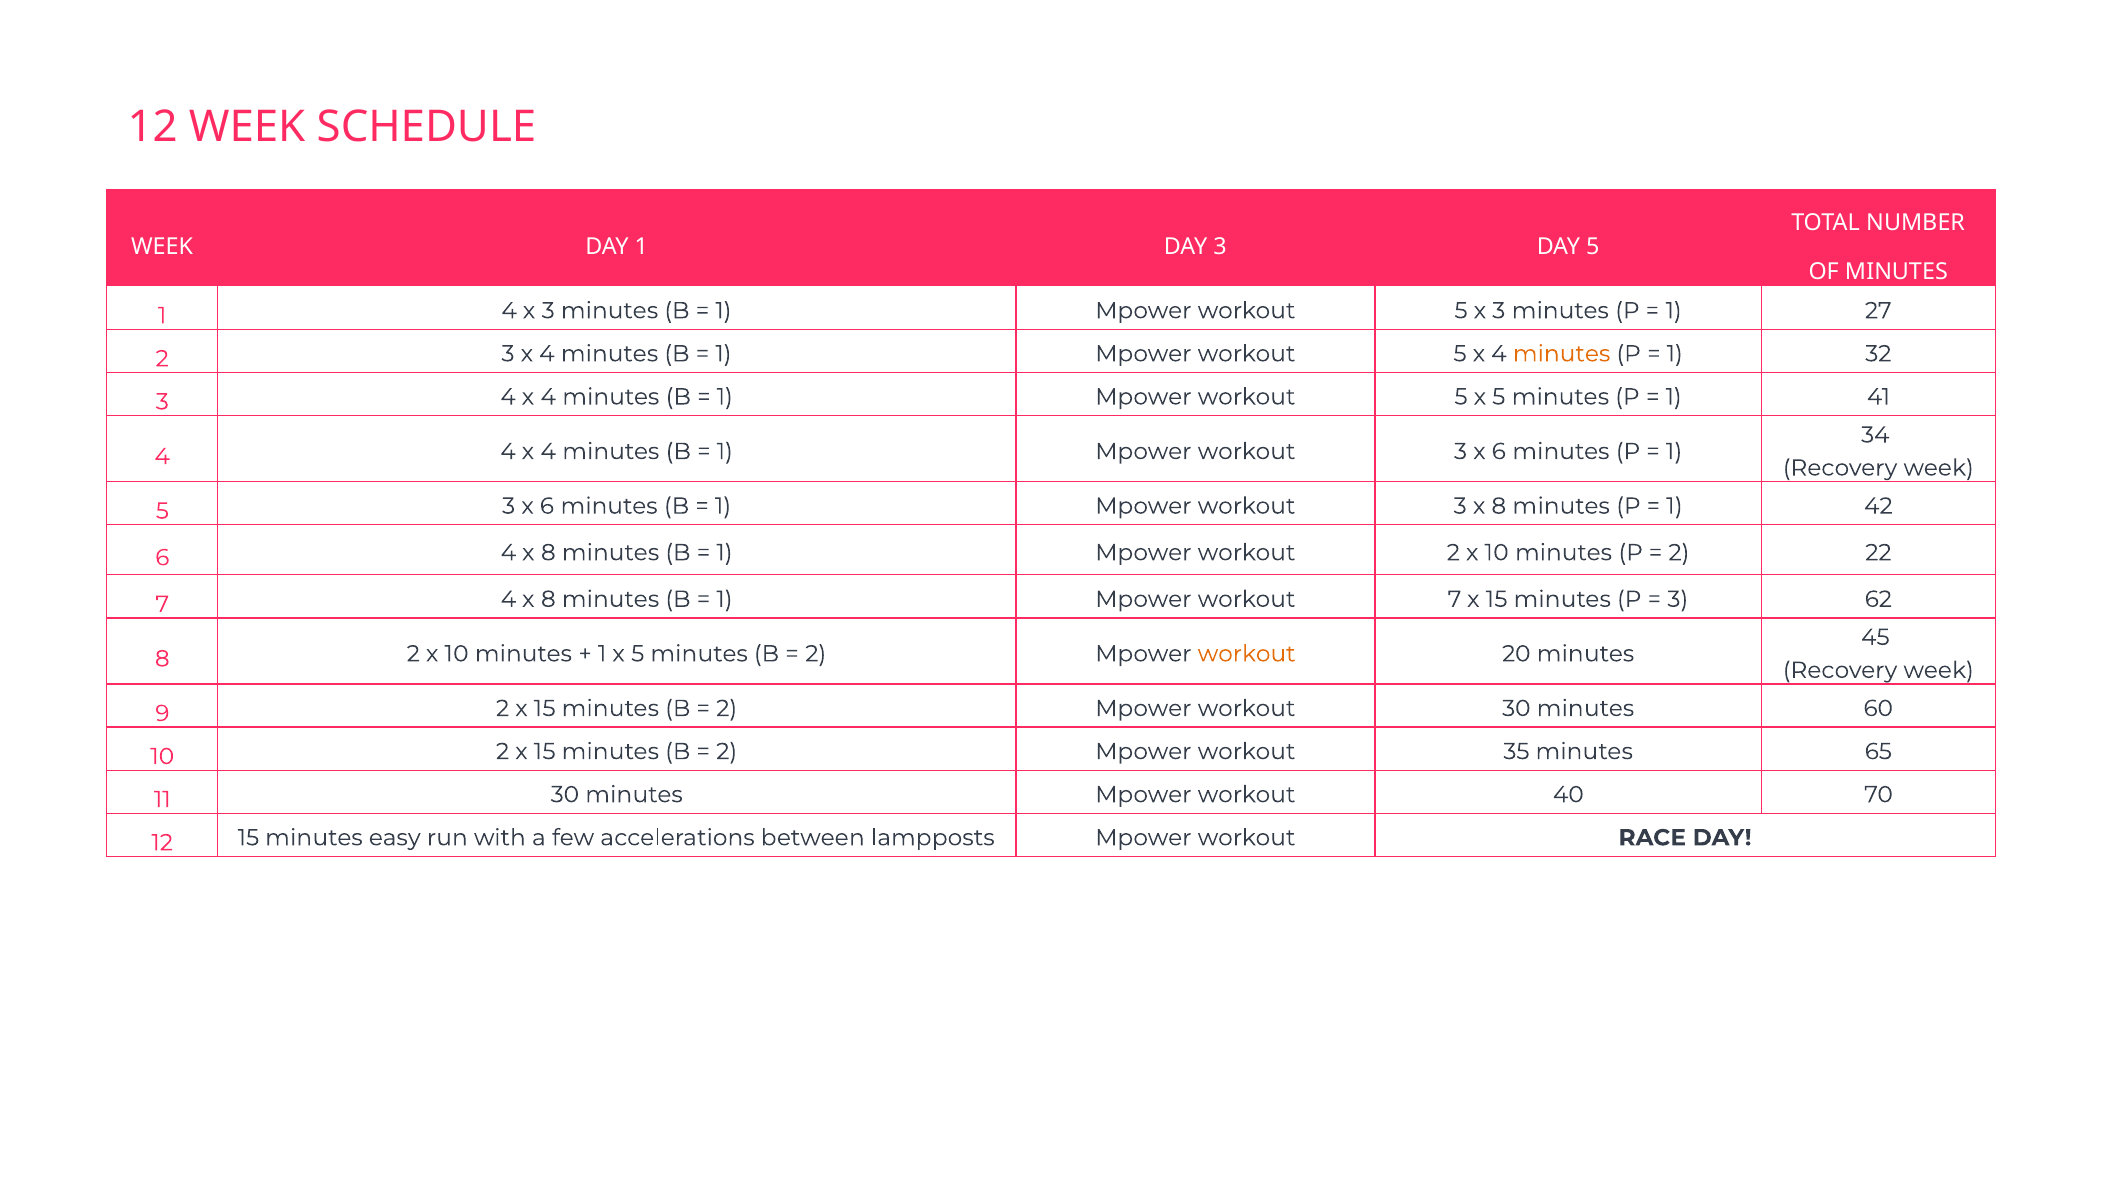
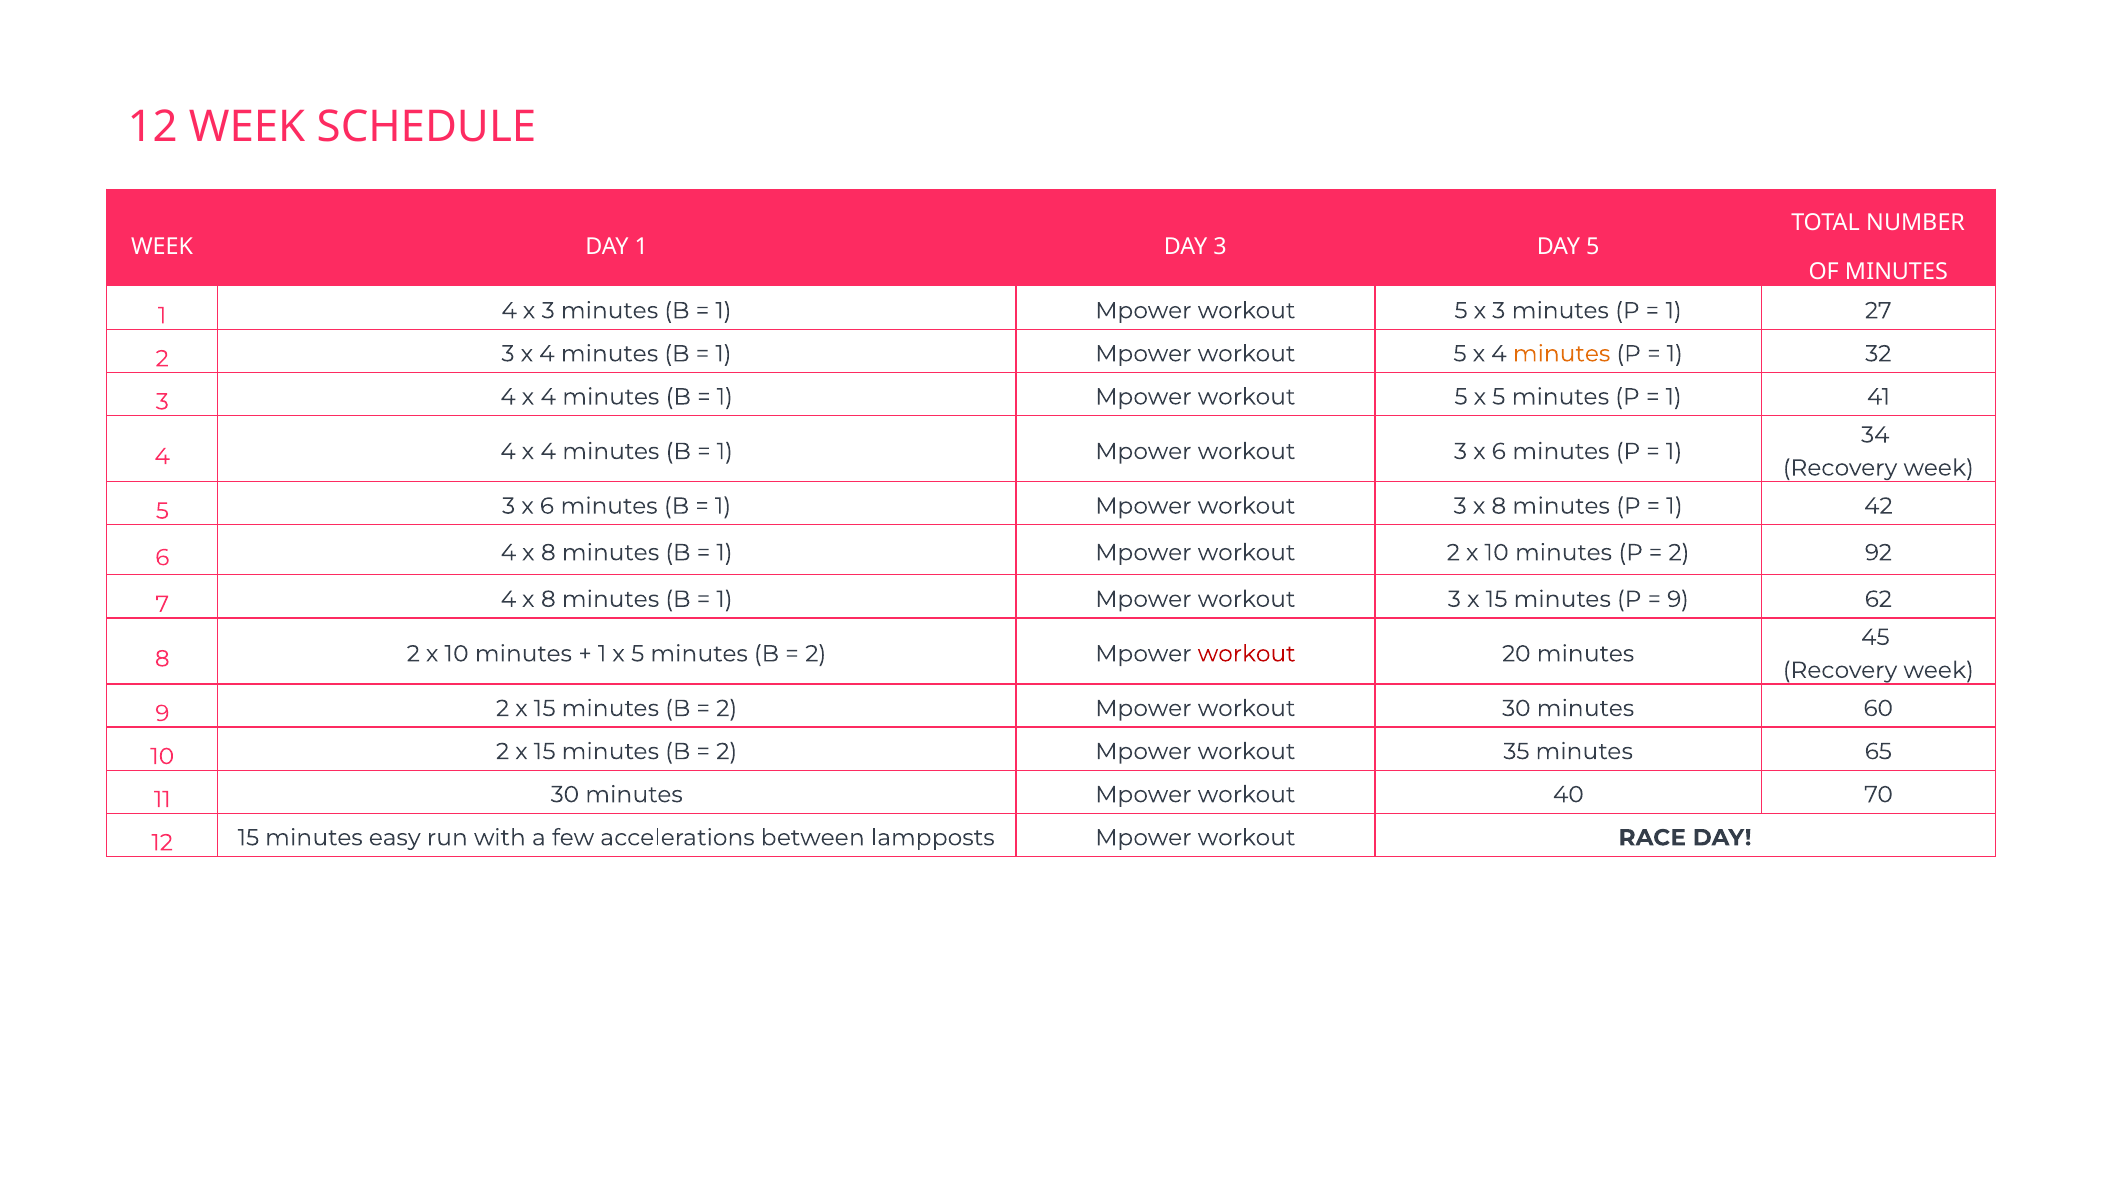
22: 22 -> 92 (1878, 553)
7: 7 -> 3 (1454, 599)
3: 3 -> 9 (1678, 599)
workout colour: orange -> red (1247, 654)
